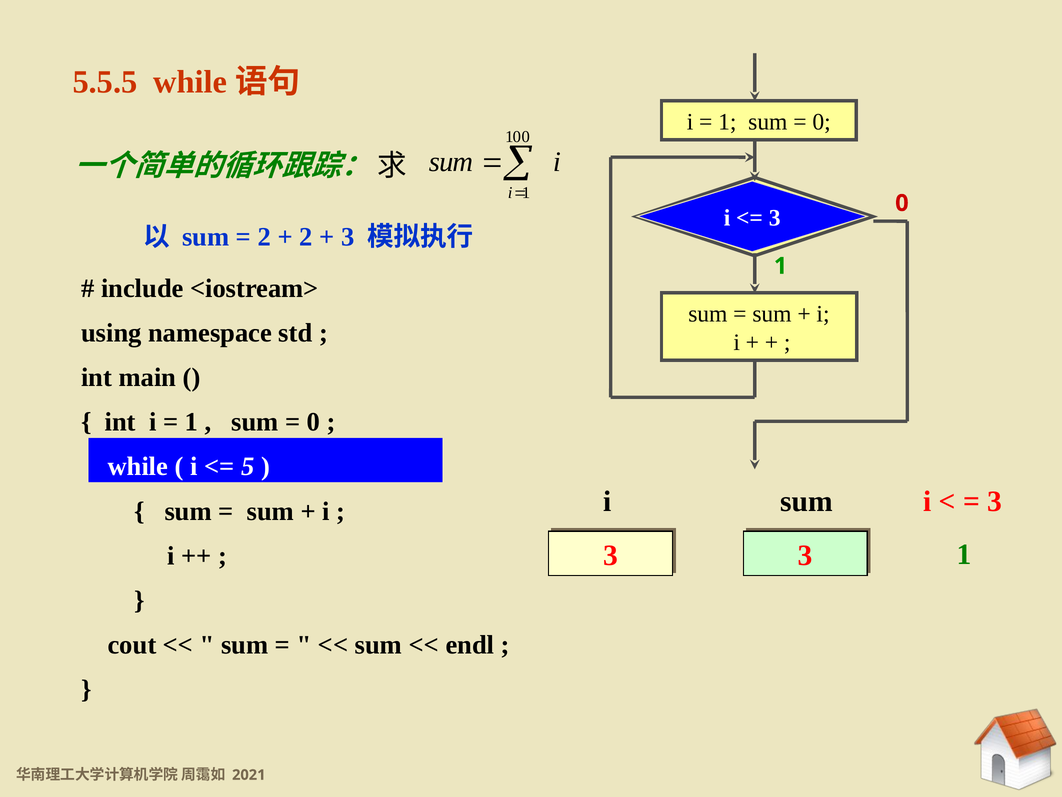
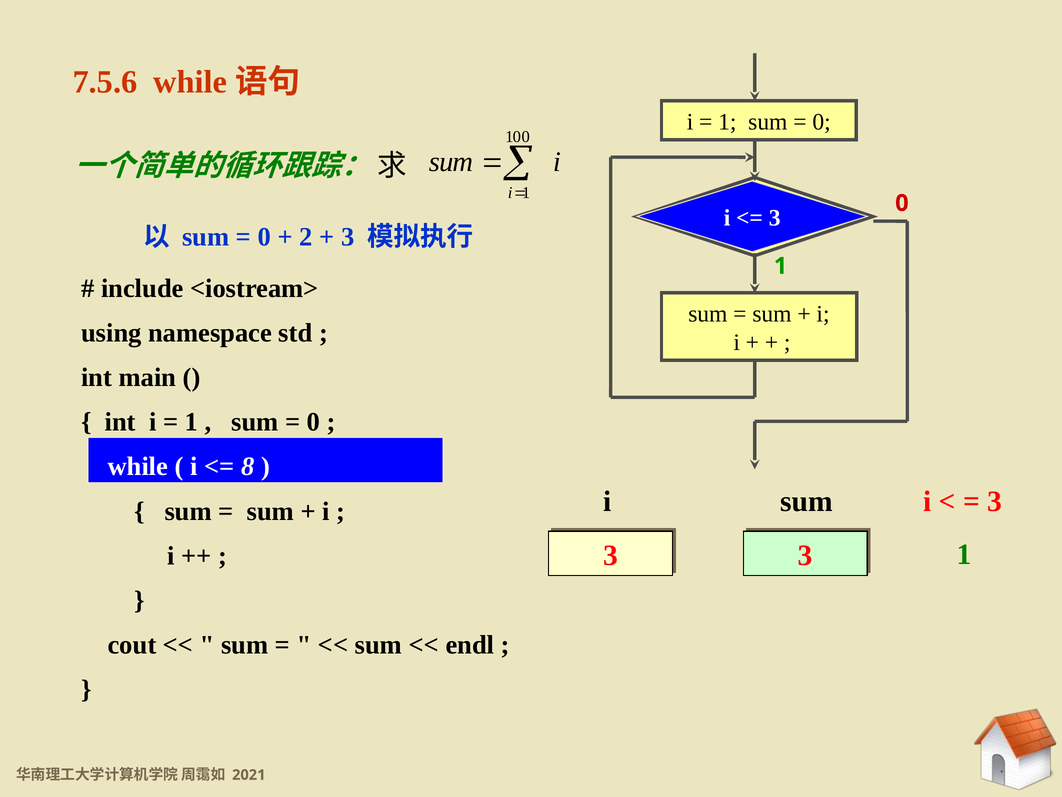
5.5.5: 5.5.5 -> 7.5.6 (105, 82)
2: 2 -> 0 (264, 237)
5: 5 -> 8 (248, 466)
